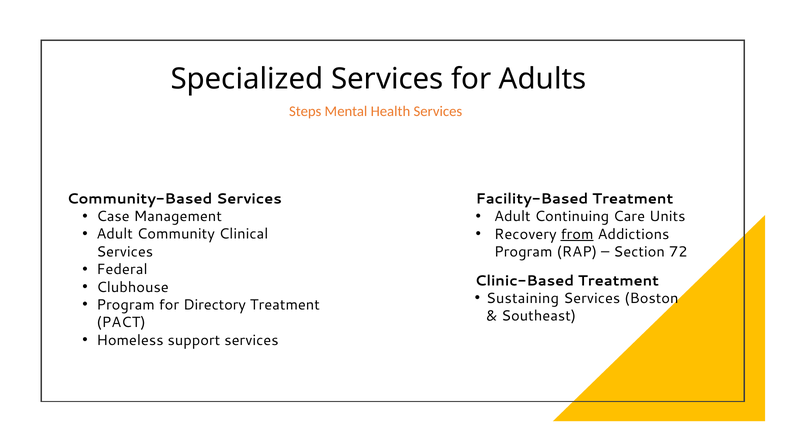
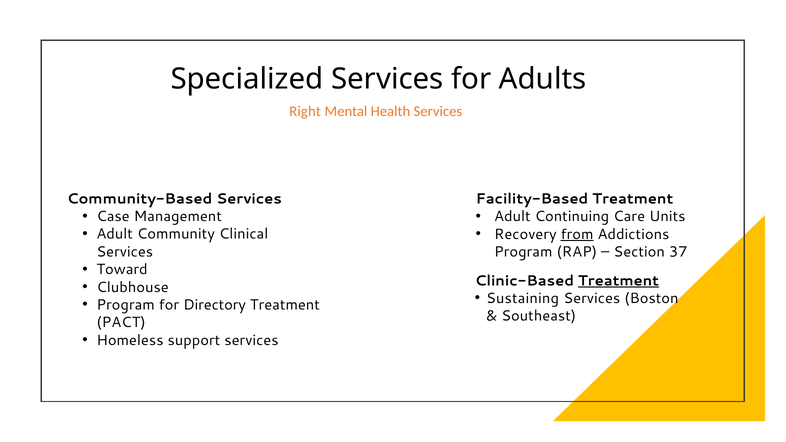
Steps: Steps -> Right (305, 111)
72: 72 -> 37 (678, 252)
Federal: Federal -> Toward (122, 270)
Treatment underline: none -> present (618, 281)
